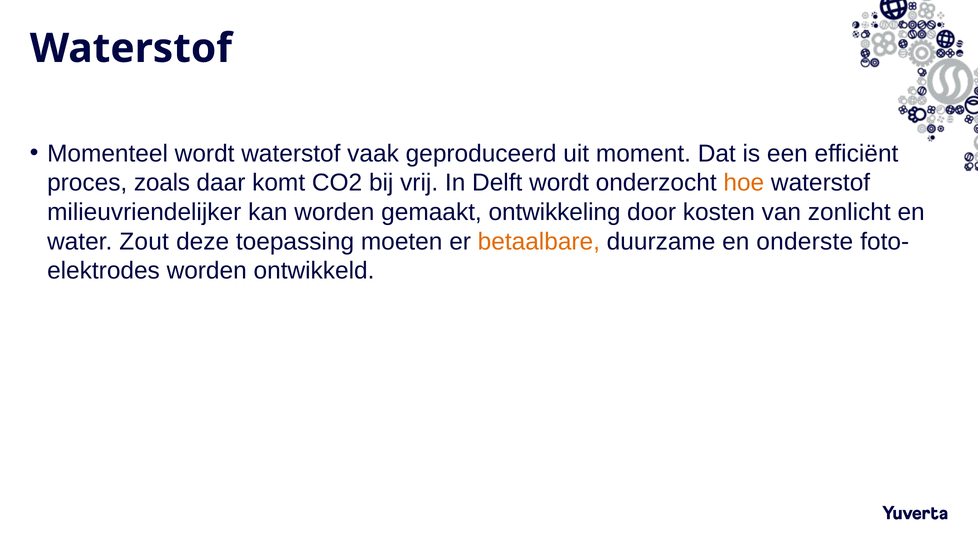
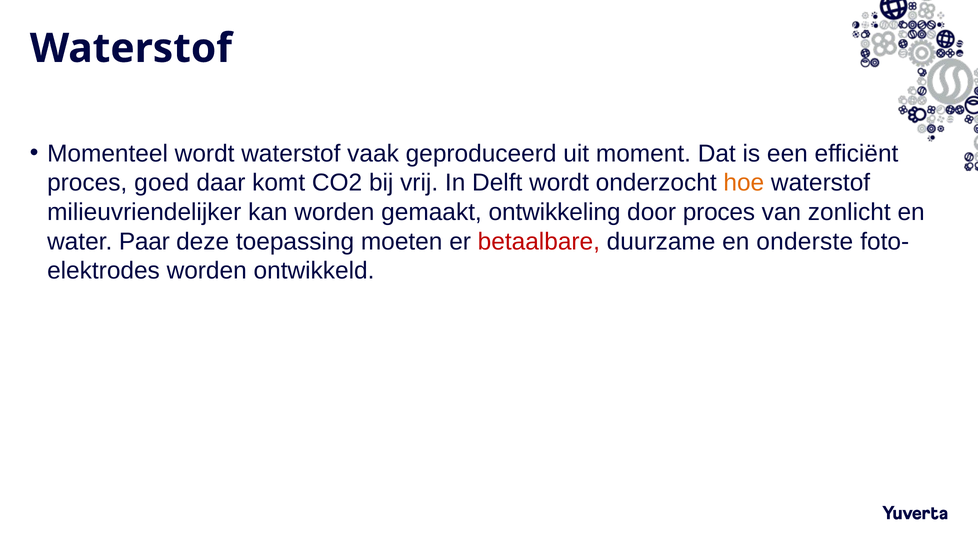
zoals: zoals -> goed (162, 183)
door kosten: kosten -> proces (719, 212)
Zout: Zout -> Paar (144, 242)
betaalbare colour: orange -> red (539, 242)
